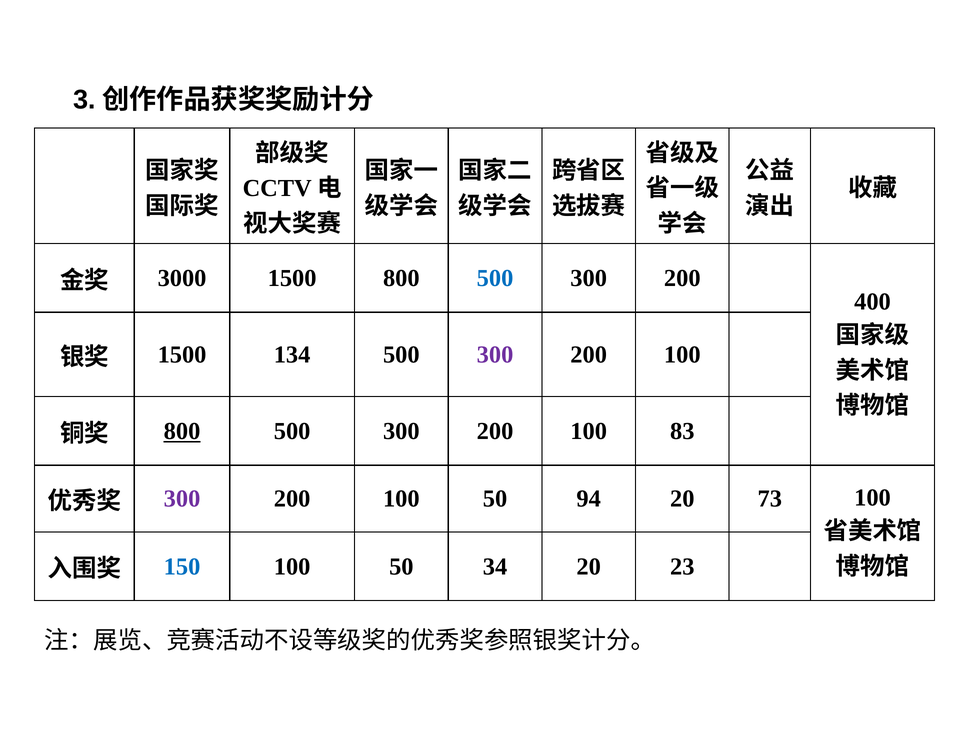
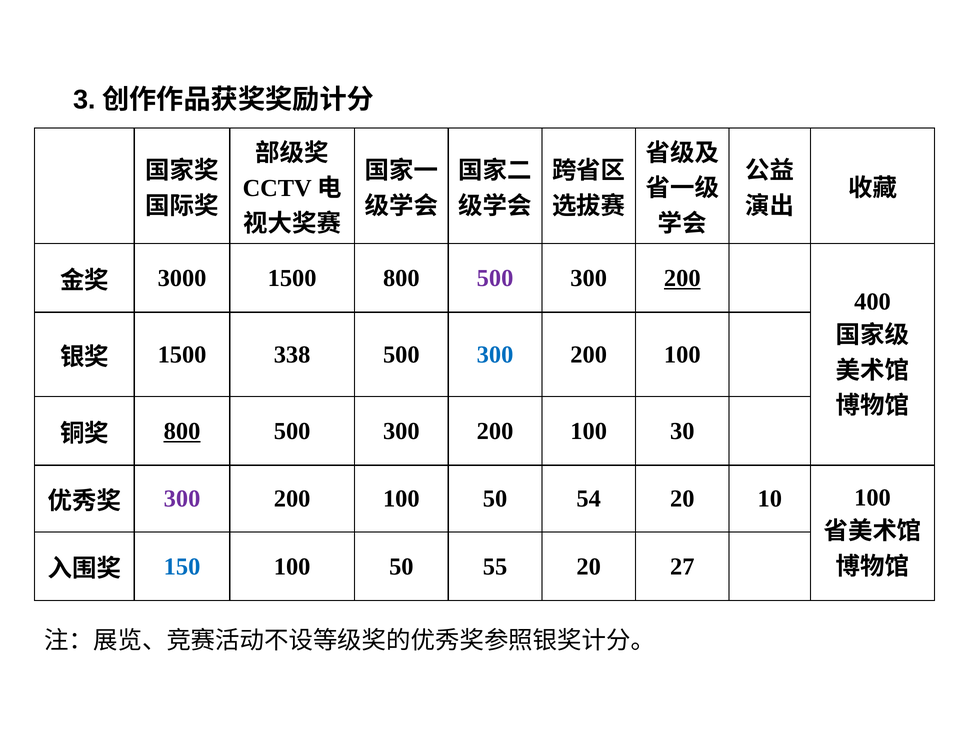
500 colour: blue -> purple (495, 278)
200 underline: none -> present (682, 278)
134: 134 -> 338 (292, 355)
300 colour: purple -> blue (495, 355)
83: 83 -> 30 (682, 432)
94: 94 -> 54 (589, 499)
73: 73 -> 10 (770, 499)
34: 34 -> 55 (495, 567)
23: 23 -> 27 (682, 567)
